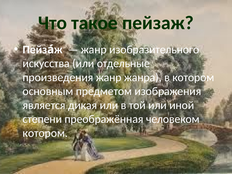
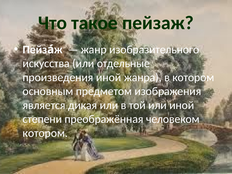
произведения жанр: жанр -> иной (109, 77)
